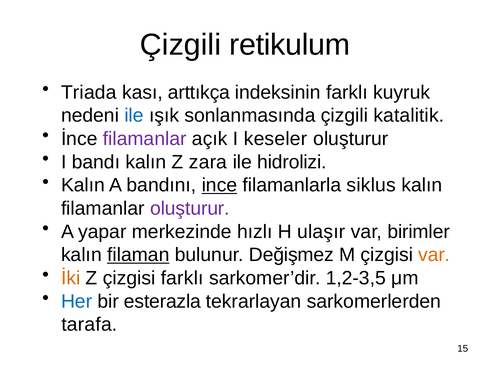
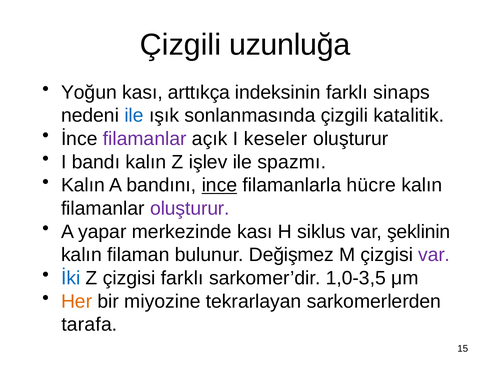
retikulum: retikulum -> uzunluğa (290, 45)
Triada: Triada -> Yoğun (89, 92)
kuyruk: kuyruk -> sinaps (402, 92)
zara: zara -> işlev (208, 162)
hidrolizi: hidrolizi -> spazmı (292, 162)
siklus: siklus -> hücre (371, 185)
merkezinde hızlı: hızlı -> kası (255, 232)
ulaşır: ulaşır -> siklus (321, 232)
birimler: birimler -> şeklinin (419, 232)
filaman underline: present -> none (138, 255)
var colour: orange -> purple (434, 255)
İki colour: orange -> blue (71, 278)
1,2-3,5: 1,2-3,5 -> 1,0-3,5 (356, 278)
Her colour: blue -> orange (77, 302)
esterazla: esterazla -> miyozine (162, 302)
